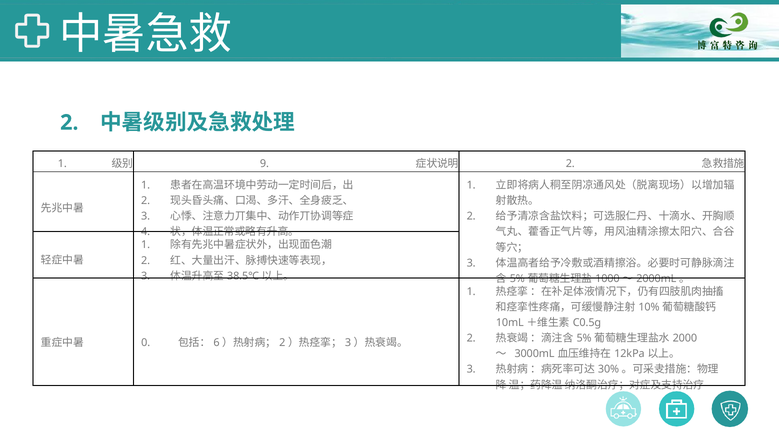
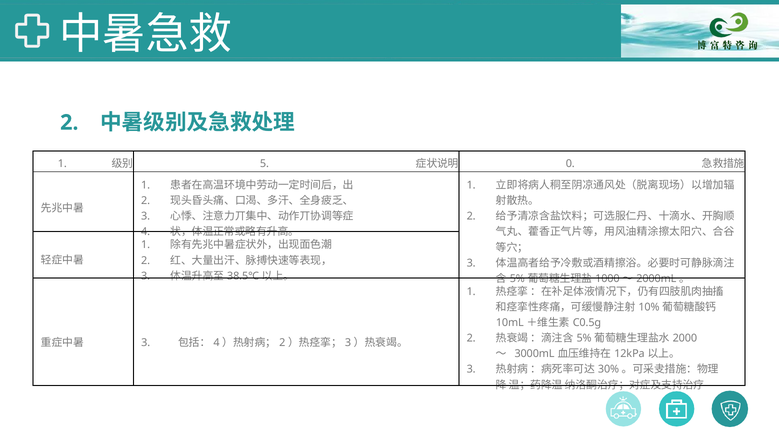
9: 9 -> 5 (264, 164)
2: 2 -> 0 (570, 164)
0: 0 -> 3 (146, 343)
6: 6 -> 4 (217, 343)
